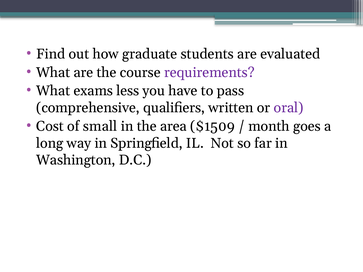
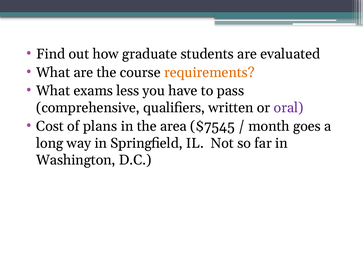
requirements colour: purple -> orange (209, 72)
small: small -> plans (100, 126)
$1509: $1509 -> $7545 (212, 126)
